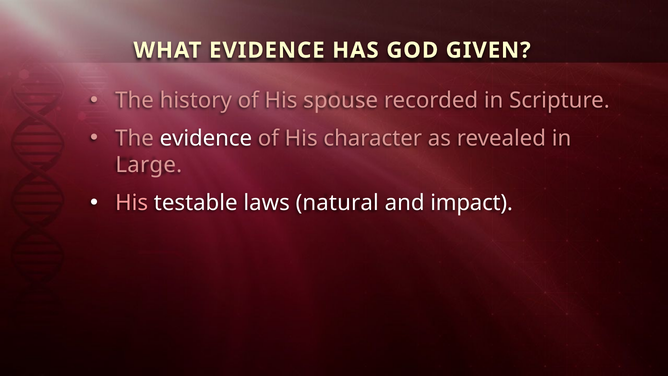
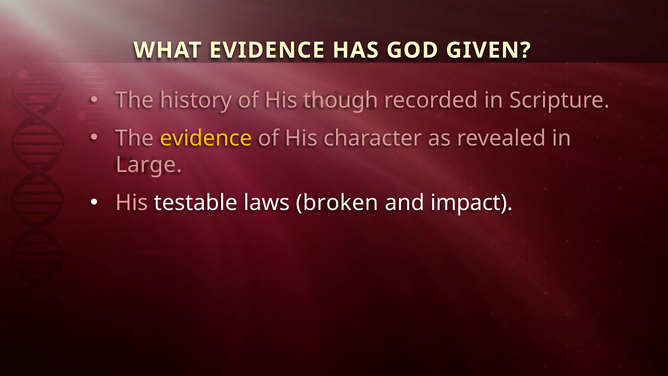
spouse: spouse -> though (341, 100)
evidence colour: white -> yellow (206, 138)
natural: natural -> broken (337, 203)
